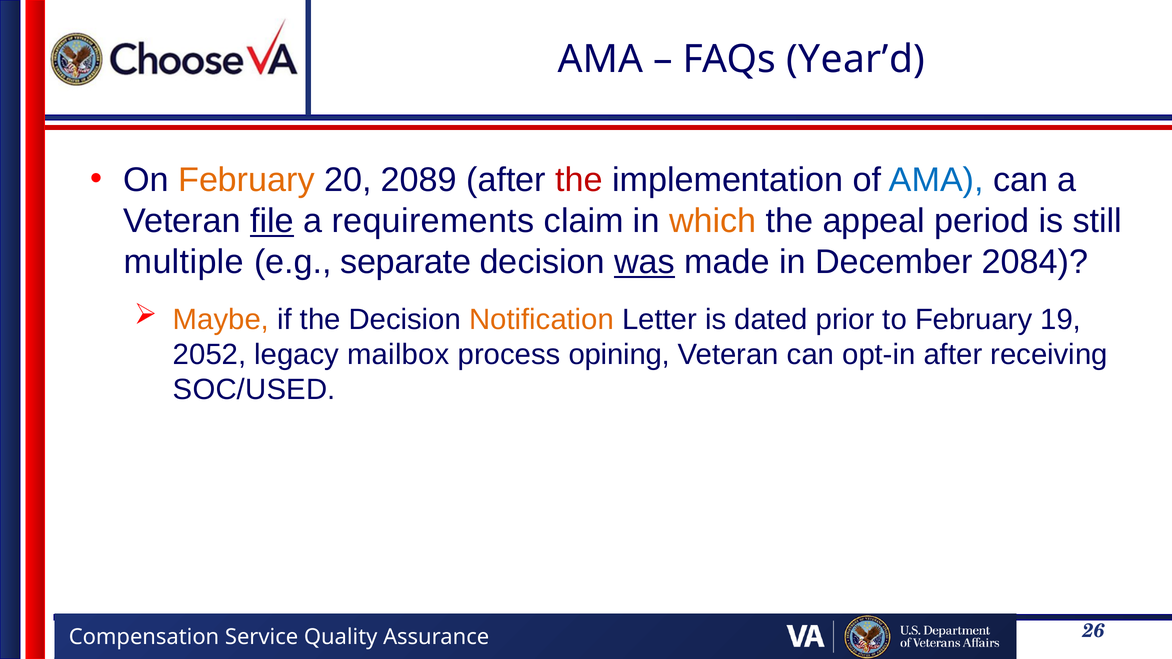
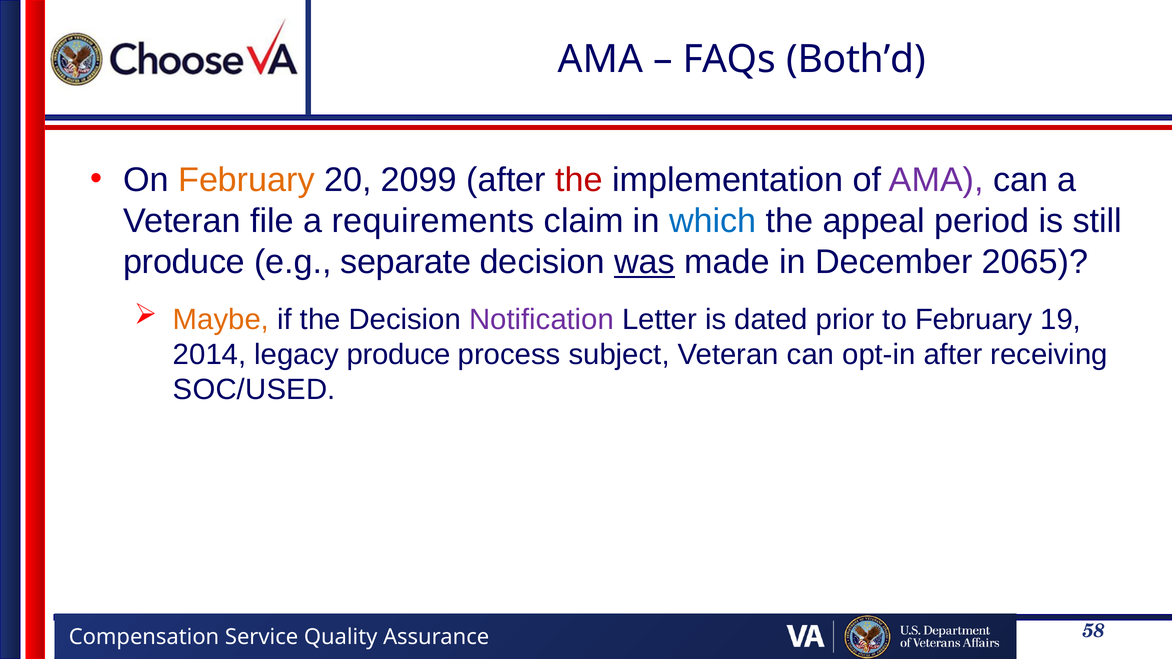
Year’d: Year’d -> Both’d (856, 59)
2089: 2089 -> 2099 (419, 180)
AMA colour: blue -> purple (936, 180)
file underline: present -> none (272, 221)
which colour: orange -> blue (713, 221)
multiple: multiple -> produce (184, 262)
2084: 2084 -> 2065 (1035, 262)
Notification colour: orange -> purple (542, 319)
2052: 2052 -> 2014 (210, 355)
legacy mailbox: mailbox -> produce (399, 355)
opining: opining -> subject (619, 355)
26: 26 -> 58 (1094, 631)
